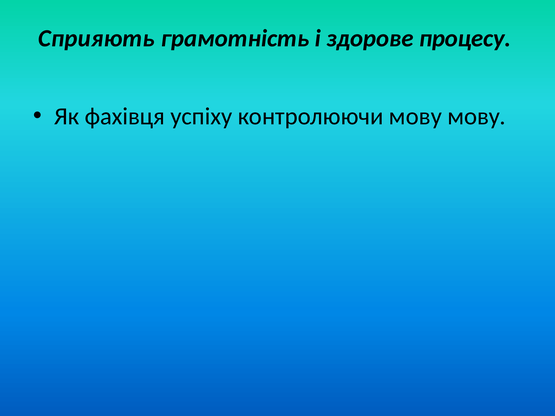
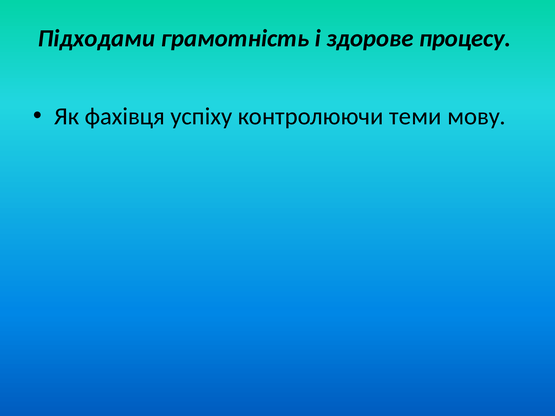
Сприяють: Сприяють -> Підходами (96, 38)
контролюючи мову: мову -> теми (415, 116)
